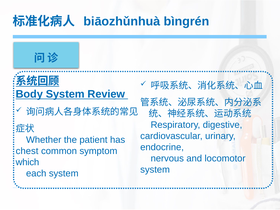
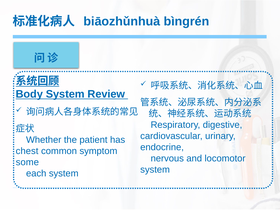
which: which -> some (27, 162)
